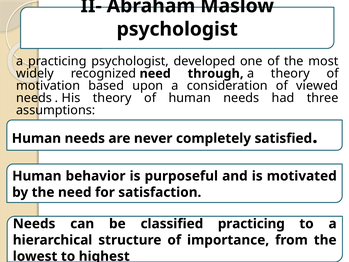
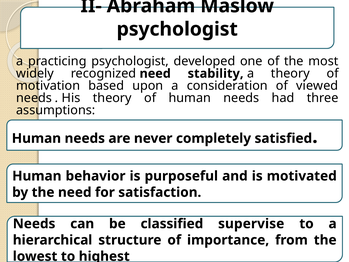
through: through -> stability (216, 73)
classified practicing: practicing -> supervise (251, 224)
